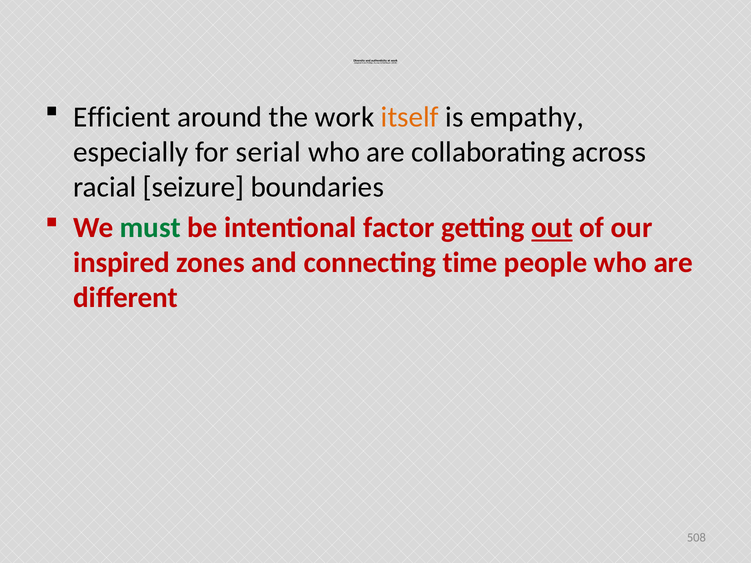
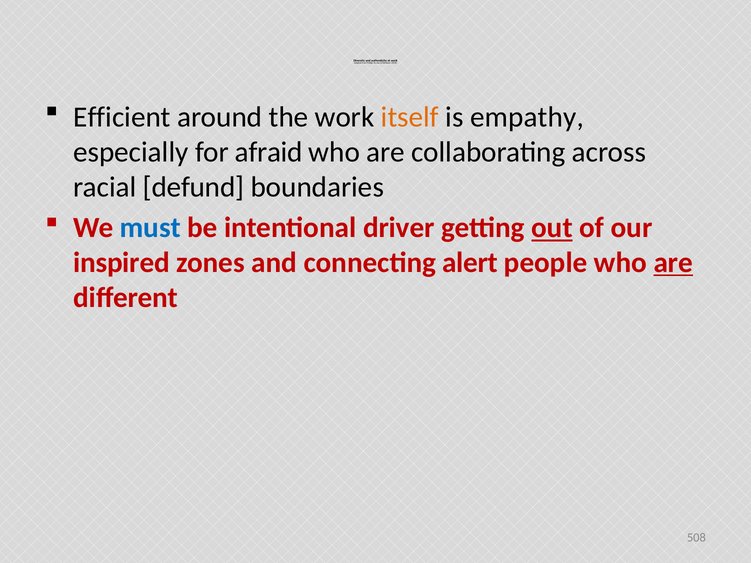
serial: serial -> afraid (269, 152)
seizure: seizure -> defund (194, 187)
must colour: green -> blue (150, 228)
factor: factor -> driver (399, 228)
time: time -> alert (470, 263)
are underline: none -> present (673, 263)
